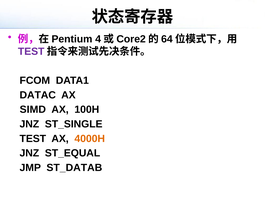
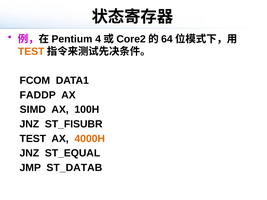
TEST colour: purple -> orange (31, 51)
DATAC: DATAC -> FADDP (38, 95)
ST_SINGLE: ST_SINGLE -> ST_FISUBR (74, 124)
